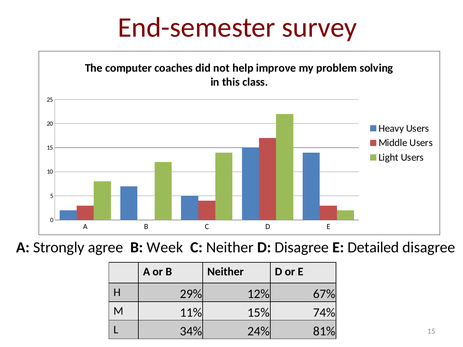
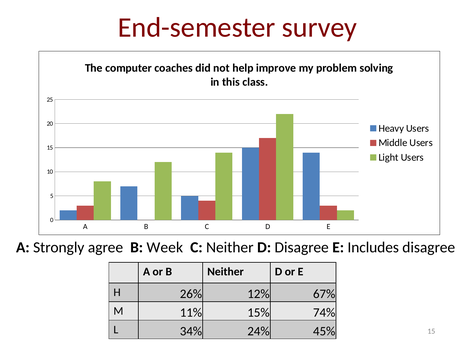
Detailed: Detailed -> Includes (373, 247)
29%: 29% -> 26% (191, 294)
81%: 81% -> 45% (324, 331)
